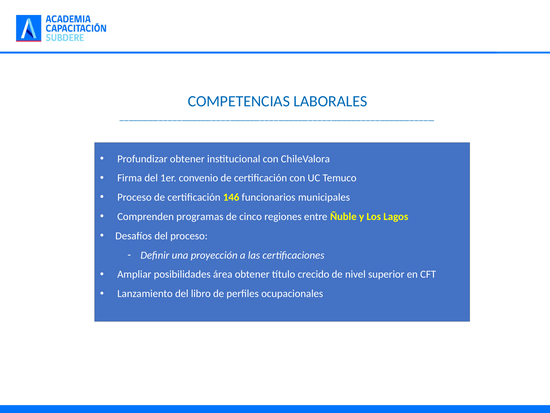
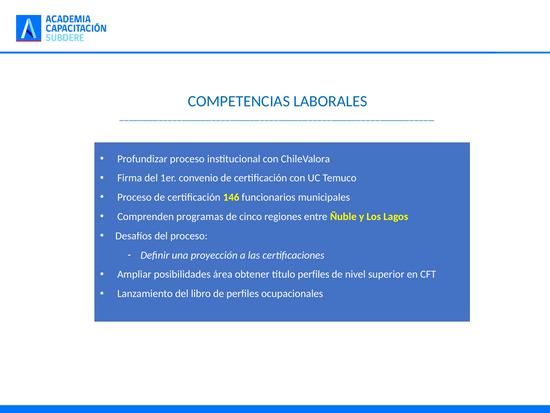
Profundizar obtener: obtener -> proceso (187, 159)
título crecido: crecido -> perfiles (314, 274)
